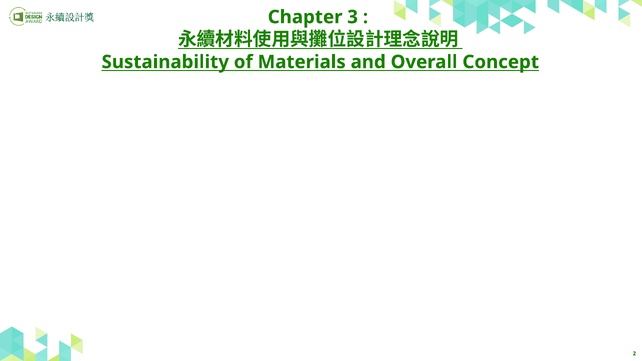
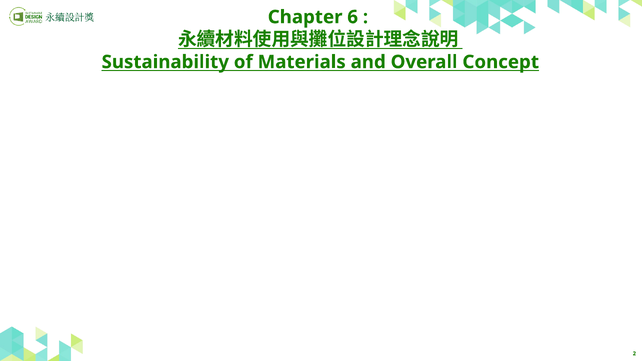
3: 3 -> 6 (353, 17)
